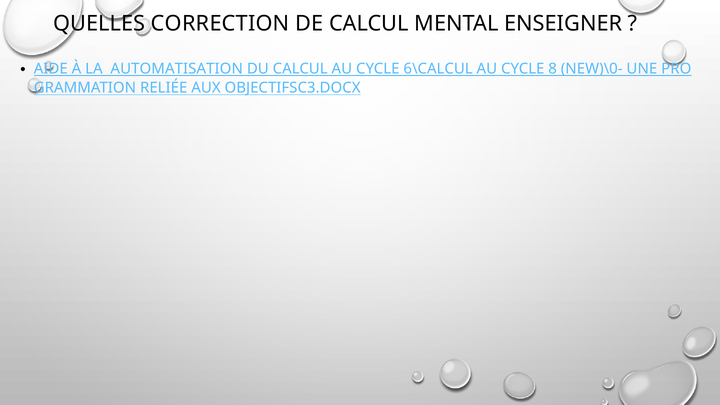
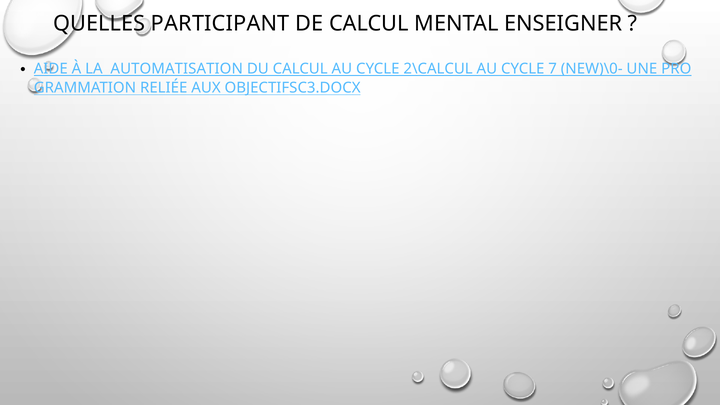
CORRECTION: CORRECTION -> PARTICIPANT (220, 24)
6\CALCUL: 6\CALCUL -> 2\CALCUL (438, 69)
8: 8 -> 7 (553, 69)
